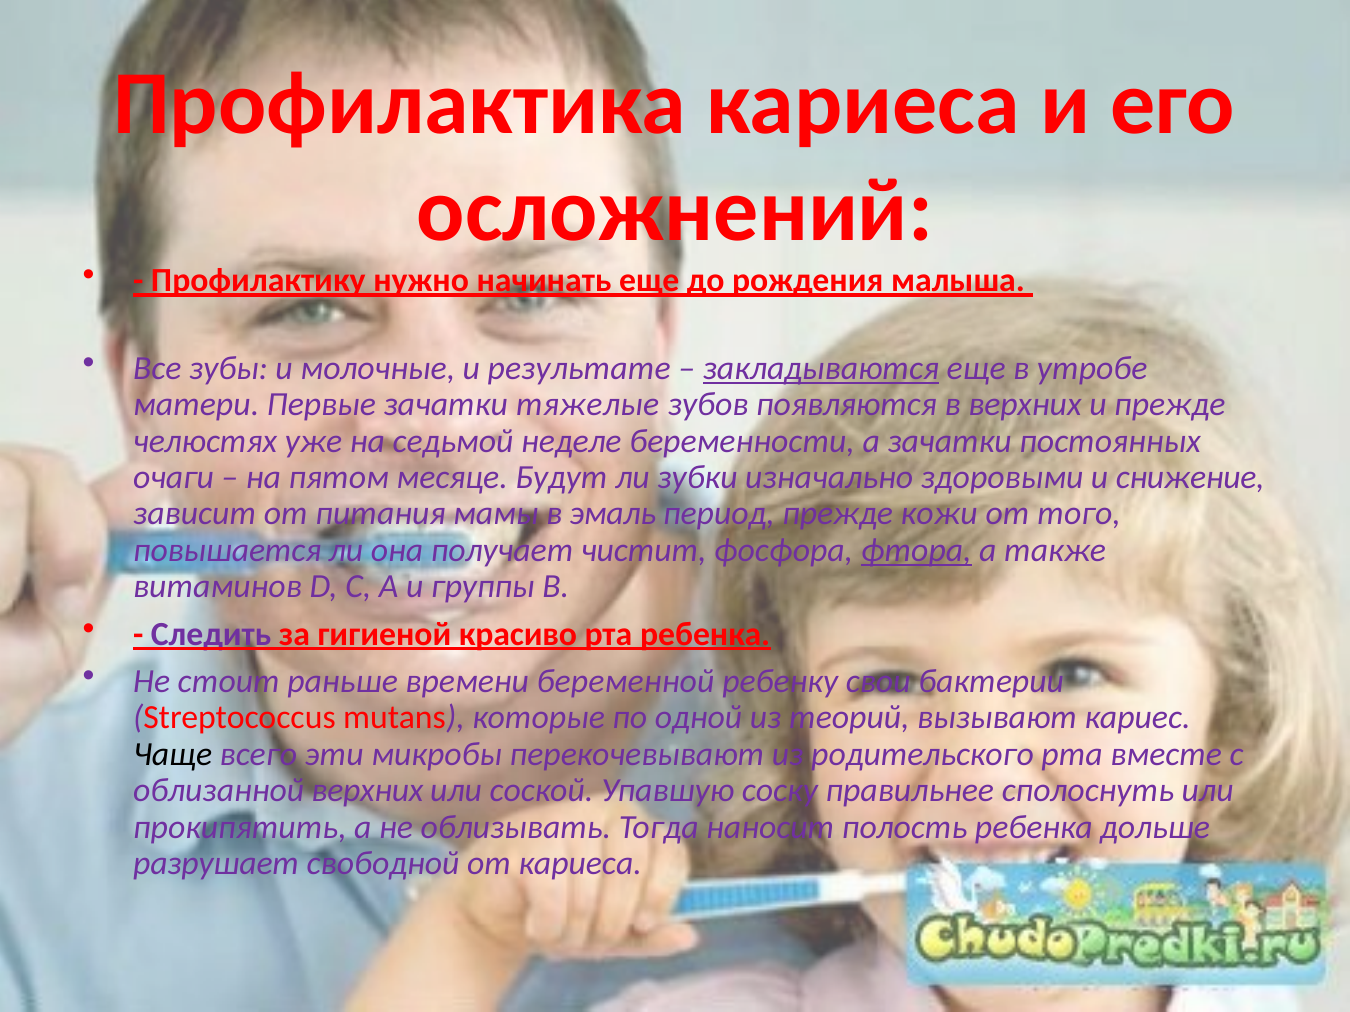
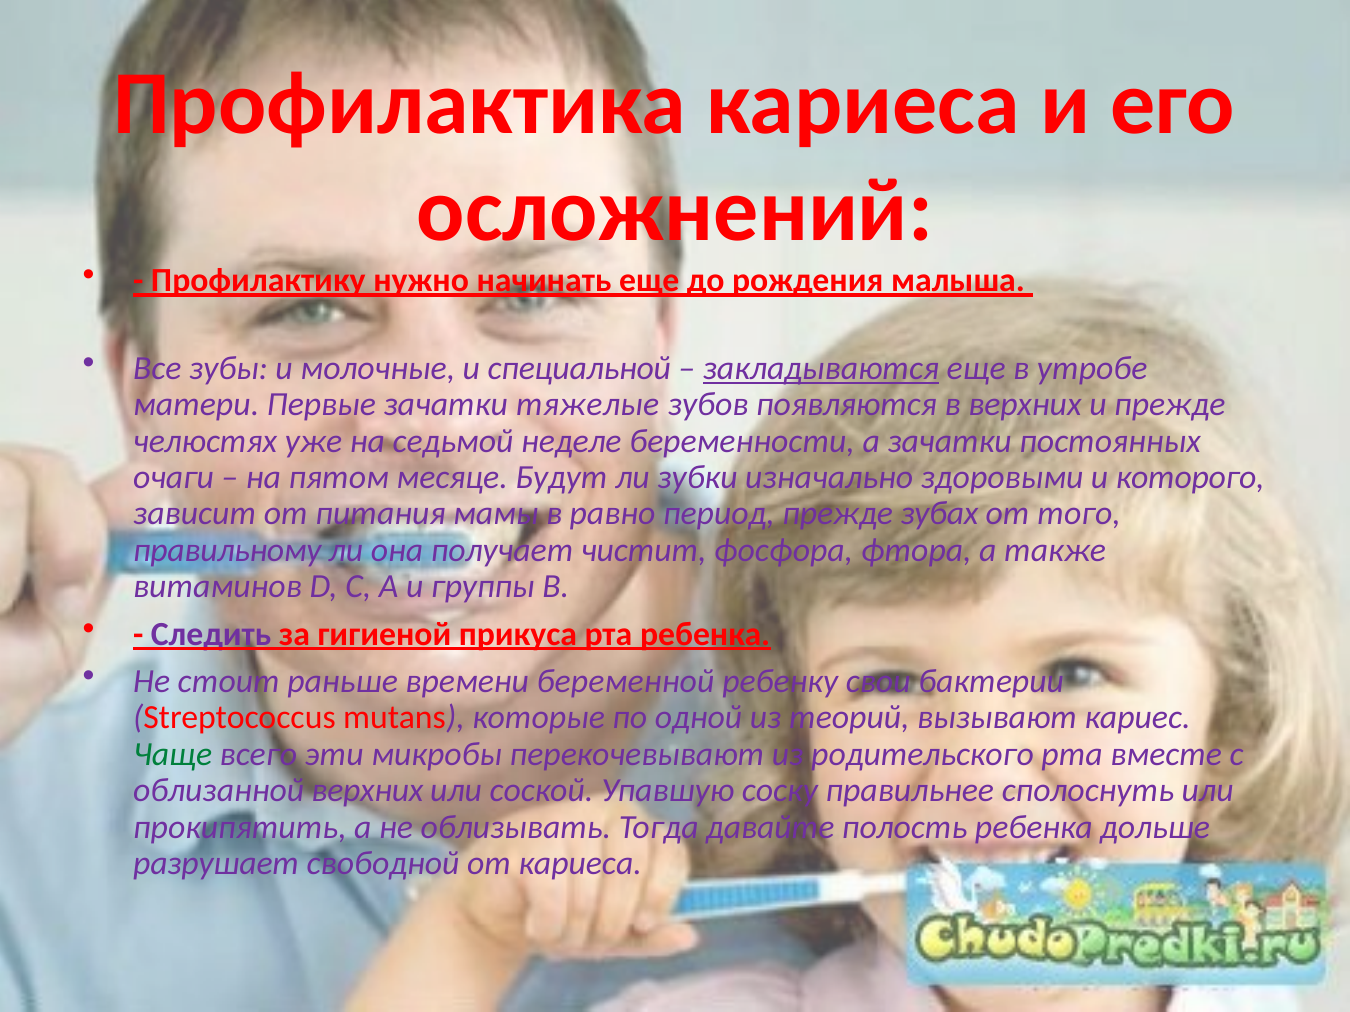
результате: результате -> специальной (579, 368)
снижение: снижение -> которого (1190, 478)
эмаль: эмаль -> равно (613, 514)
кожи: кожи -> зубах (939, 514)
повышается: повышается -> правильному (227, 550)
фтора underline: present -> none (916, 550)
красиво: красиво -> прикуса (518, 634)
Чаще colour: black -> green (173, 754)
наносит: наносит -> давайте (770, 827)
